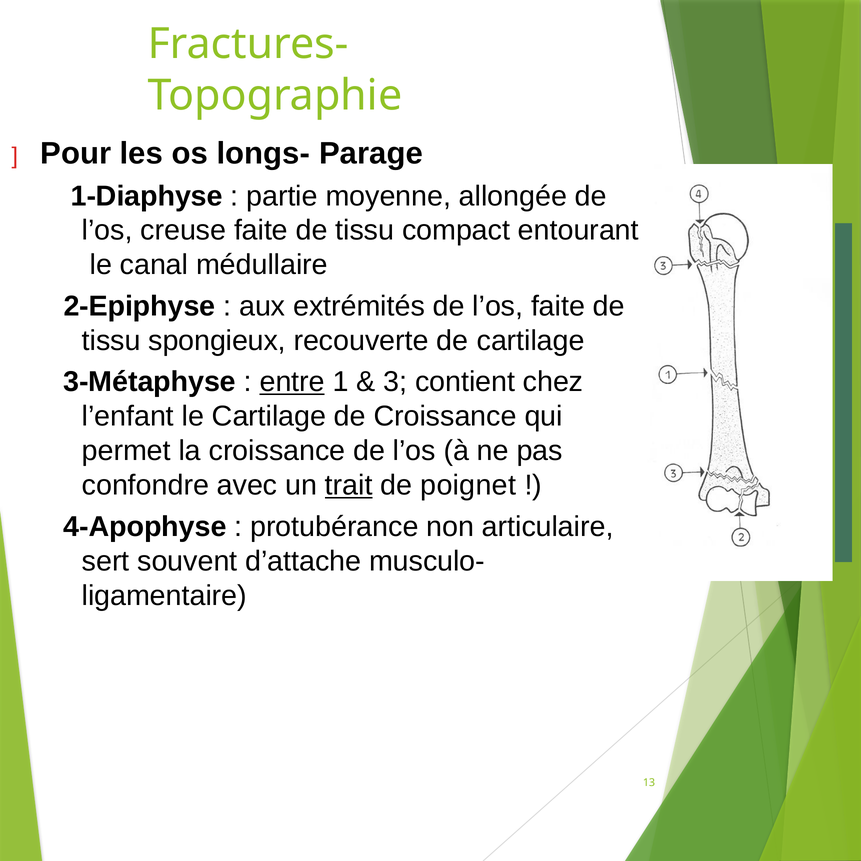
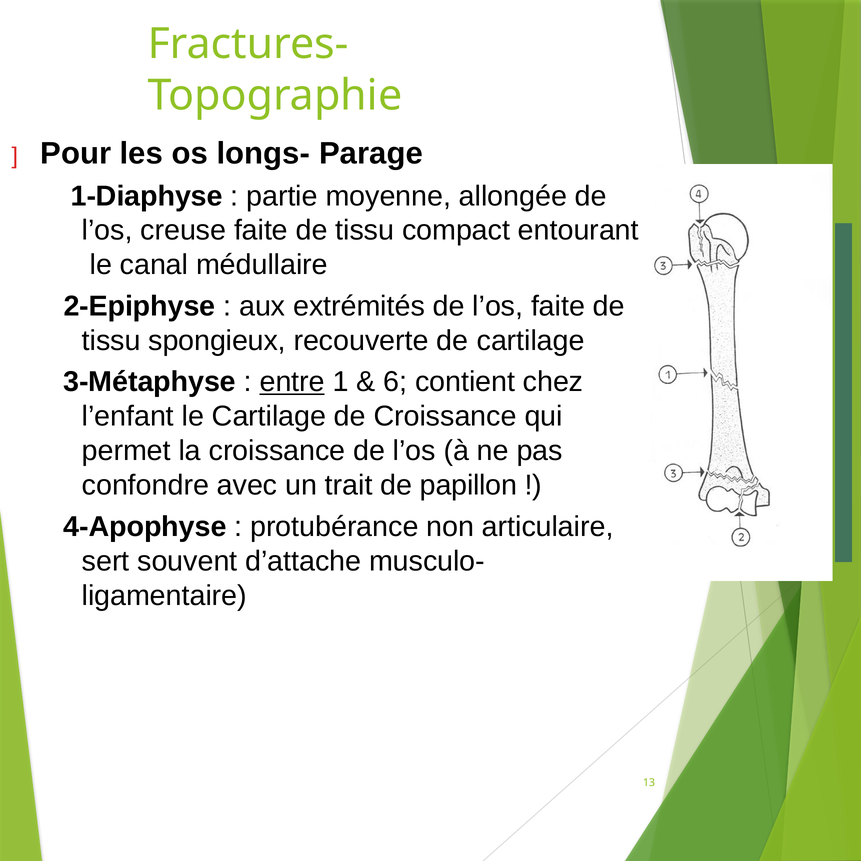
3: 3 -> 6 (395, 382)
trait underline: present -> none (349, 485)
poignet: poignet -> papillon (468, 485)
